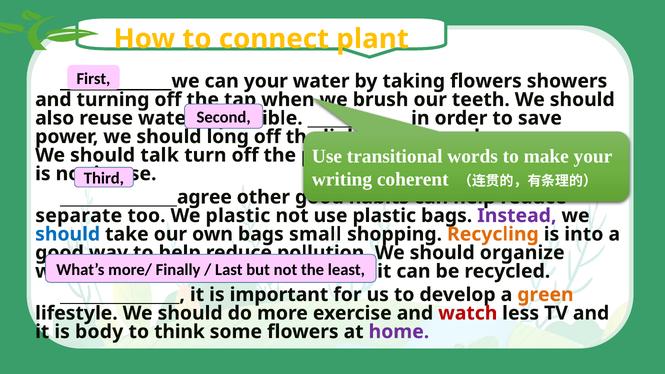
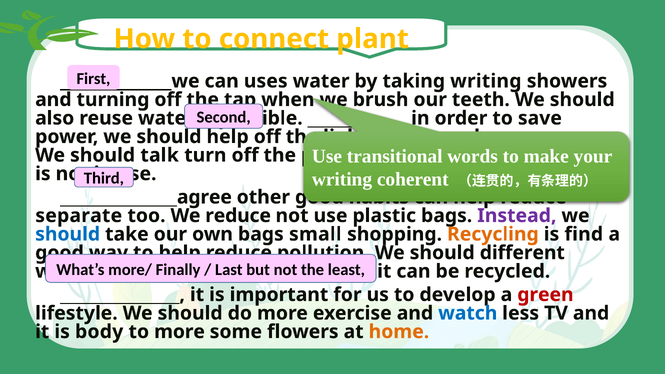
can your: your -> uses (266, 81)
taking flowers: flowers -> writing (486, 81)
should long: long -> help (228, 137)
We plastic: plastic -> reduce (238, 216)
is into: into -> find (584, 234)
should organize: organize -> different (522, 253)
green colour: orange -> red (545, 295)
watch colour: red -> blue (468, 313)
to think: think -> more (179, 332)
home colour: purple -> orange (399, 332)
